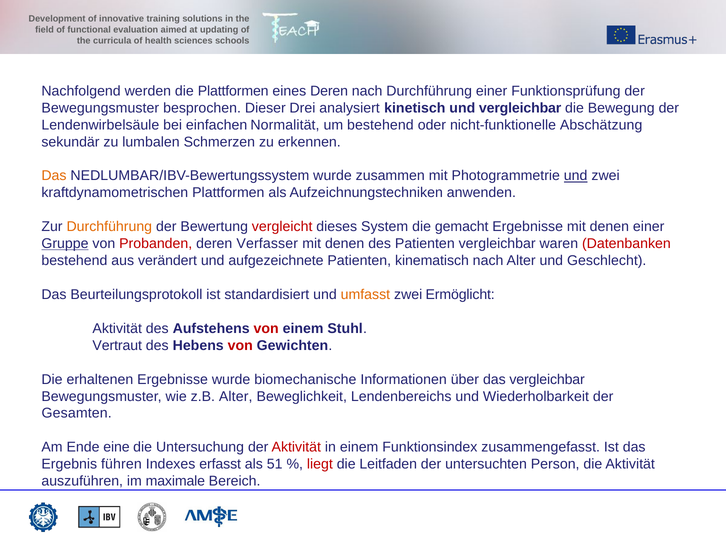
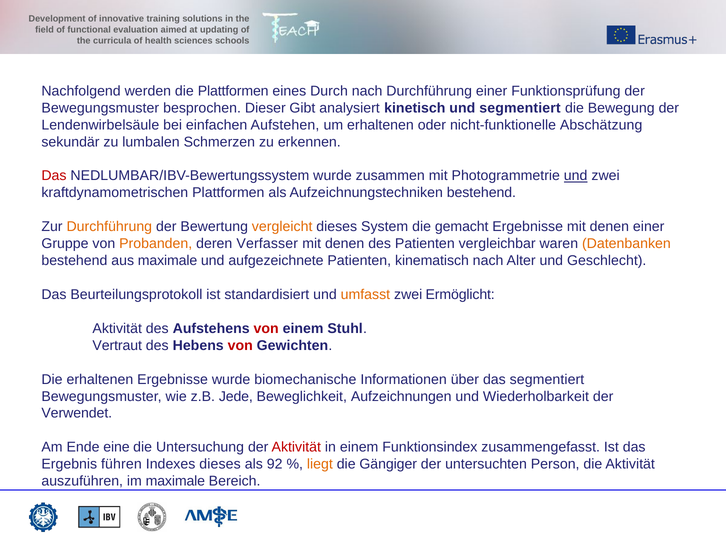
eines Deren: Deren -> Durch (329, 91)
Drei: Drei -> Gibt (302, 108)
und vergleichbar: vergleichbar -> segmentiert (520, 108)
Normalität: Normalität -> Aufstehen (285, 125)
um bestehend: bestehend -> erhaltenen (380, 125)
Das colour: orange -> red (54, 176)
Aufzeichnungstechniken anwenden: anwenden -> bestehend (481, 193)
vergleicht colour: red -> orange (282, 226)
Gruppe underline: present -> none (65, 243)
Probanden colour: red -> orange (156, 243)
Datenbanken colour: red -> orange (626, 243)
aus verändert: verändert -> maximale (168, 260)
das vergleichbar: vergleichbar -> segmentiert (547, 379)
z.B Alter: Alter -> Jede (236, 396)
Lendenbereichs: Lendenbereichs -> Aufzeichnungen (401, 396)
Gesamten: Gesamten -> Verwendet (77, 413)
Indexes erfasst: erfasst -> dieses (220, 464)
51: 51 -> 92 (275, 464)
liegt colour: red -> orange (320, 464)
Leitfaden: Leitfaden -> Gängiger (388, 464)
